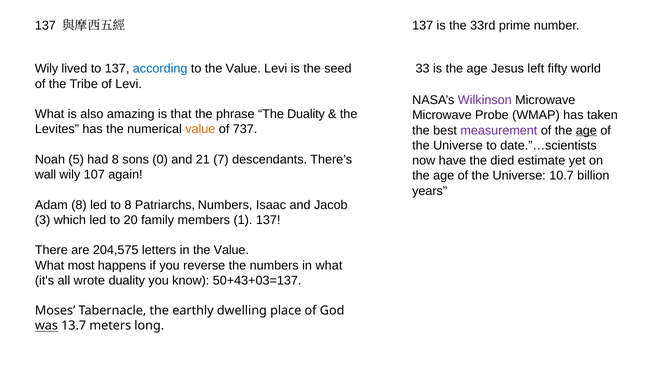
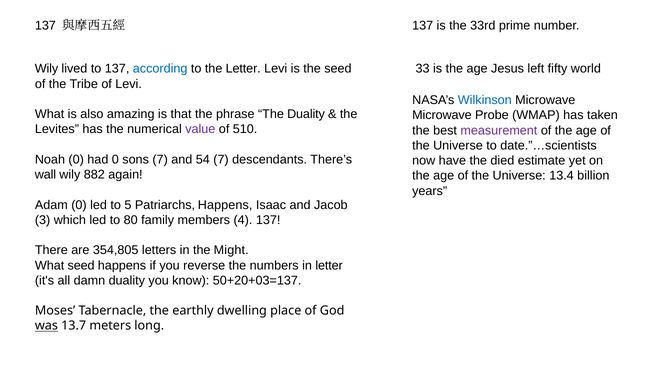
to the Value: Value -> Letter (243, 69)
Wilkinson colour: purple -> blue (485, 100)
value colour: orange -> purple (200, 129)
737: 737 -> 510 (245, 129)
age underline: present -> none (586, 130)
Noah 5: 5 -> 0 (76, 160)
had 8: 8 -> 0 (115, 160)
sons 0: 0 -> 7 (160, 160)
21: 21 -> 54 (203, 160)
107: 107 -> 882 (94, 175)
10.7: 10.7 -> 13.4 (561, 176)
Adam 8: 8 -> 0 (79, 205)
to 8: 8 -> 5 (128, 205)
Patriarchs Numbers: Numbers -> Happens (225, 205)
20: 20 -> 80 (131, 220)
1: 1 -> 4 (243, 220)
204,575: 204,575 -> 354,805 (116, 250)
in the Value: Value -> Might (231, 250)
What most: most -> seed (81, 265)
in what: what -> letter (329, 265)
wrote: wrote -> damn (89, 280)
50+43+03=137: 50+43+03=137 -> 50+20+03=137 (257, 280)
